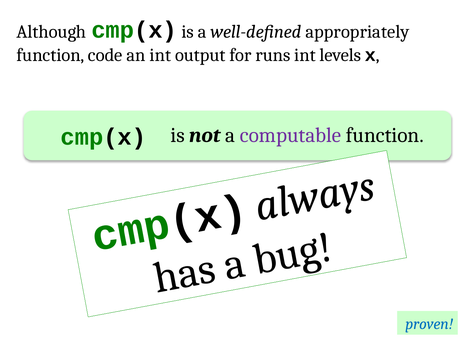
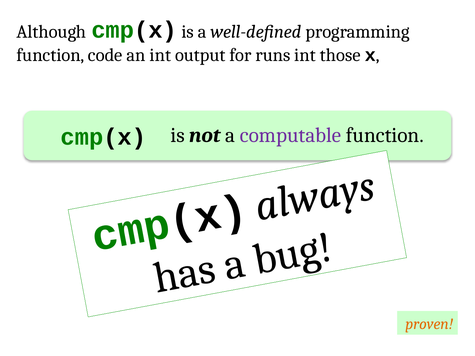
appropriately: appropriately -> programming (357, 32)
levels: levels -> those (340, 55)
proven colour: blue -> orange (429, 324)
